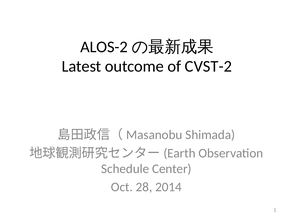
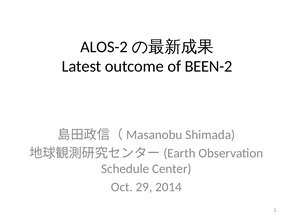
CVST-2: CVST-2 -> BEEN-2 (209, 67)
28: 28 -> 29 (144, 188)
